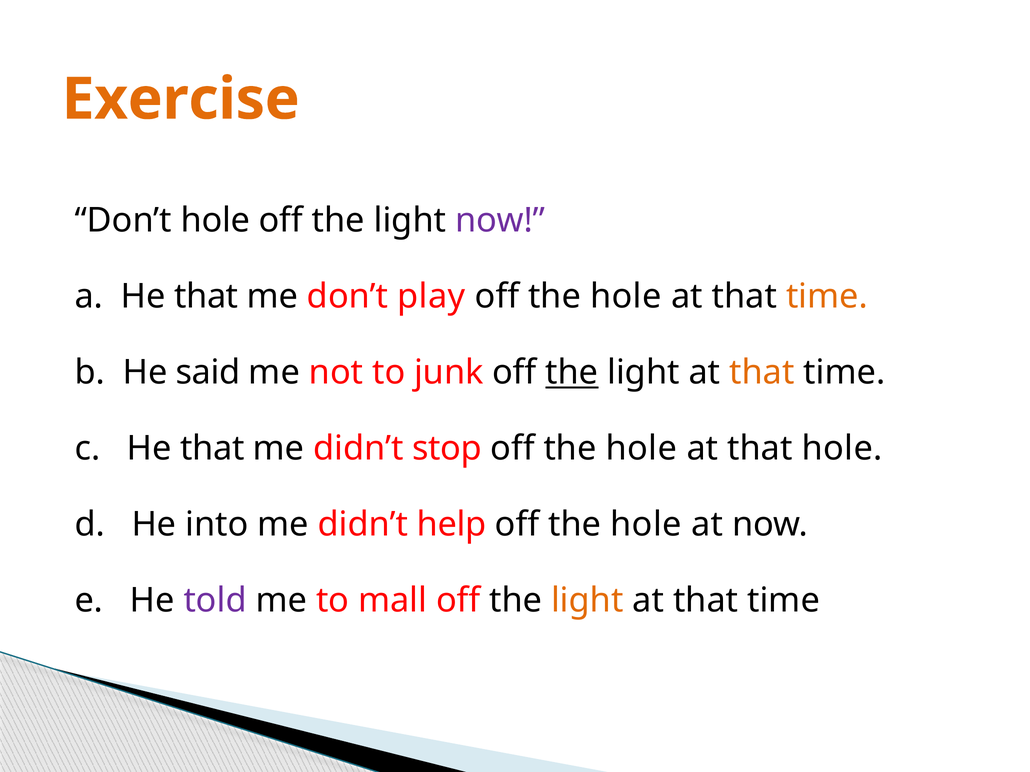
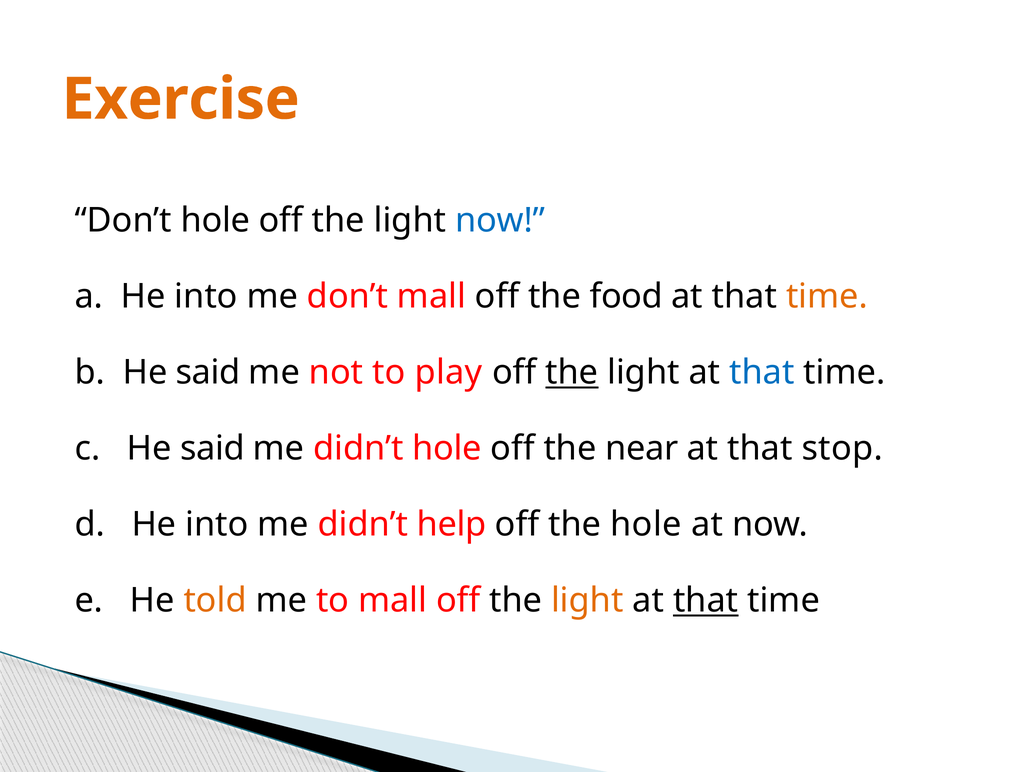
now colour: purple -> blue (500, 221)
a He that: that -> into (206, 297)
don’t play: play -> mall (431, 297)
hole: hole -> food (626, 297)
junk: junk -> play (449, 373)
that colour: orange -> blue (762, 373)
c He that: that -> said (212, 449)
didn’t stop: stop -> hole (447, 449)
hole: hole -> near (642, 449)
that hole: hole -> stop (842, 449)
told colour: purple -> orange (215, 601)
that underline: none -> present (706, 601)
